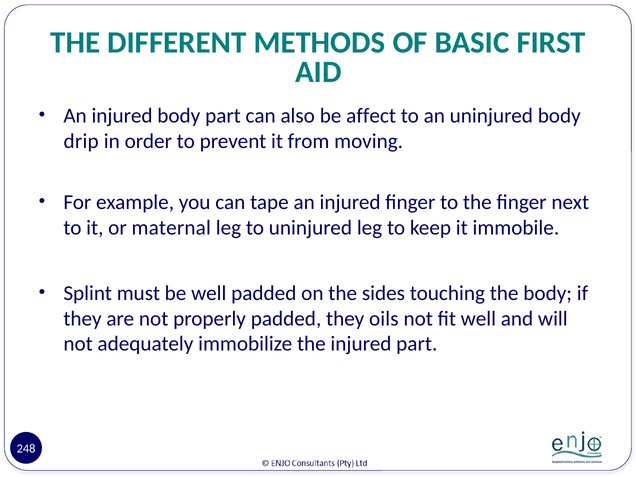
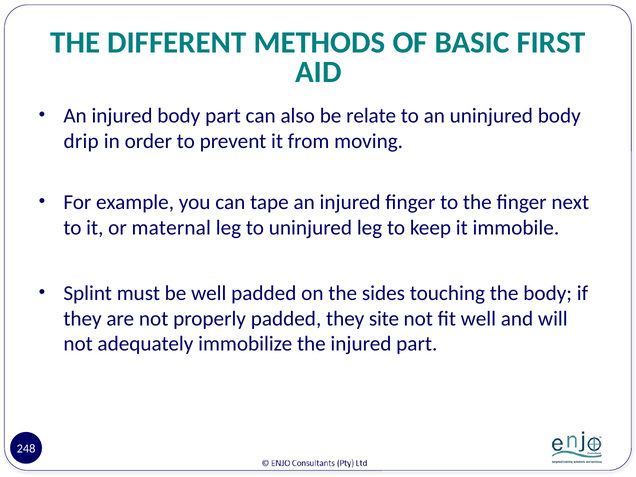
affect: affect -> relate (371, 116)
oils: oils -> site (384, 319)
